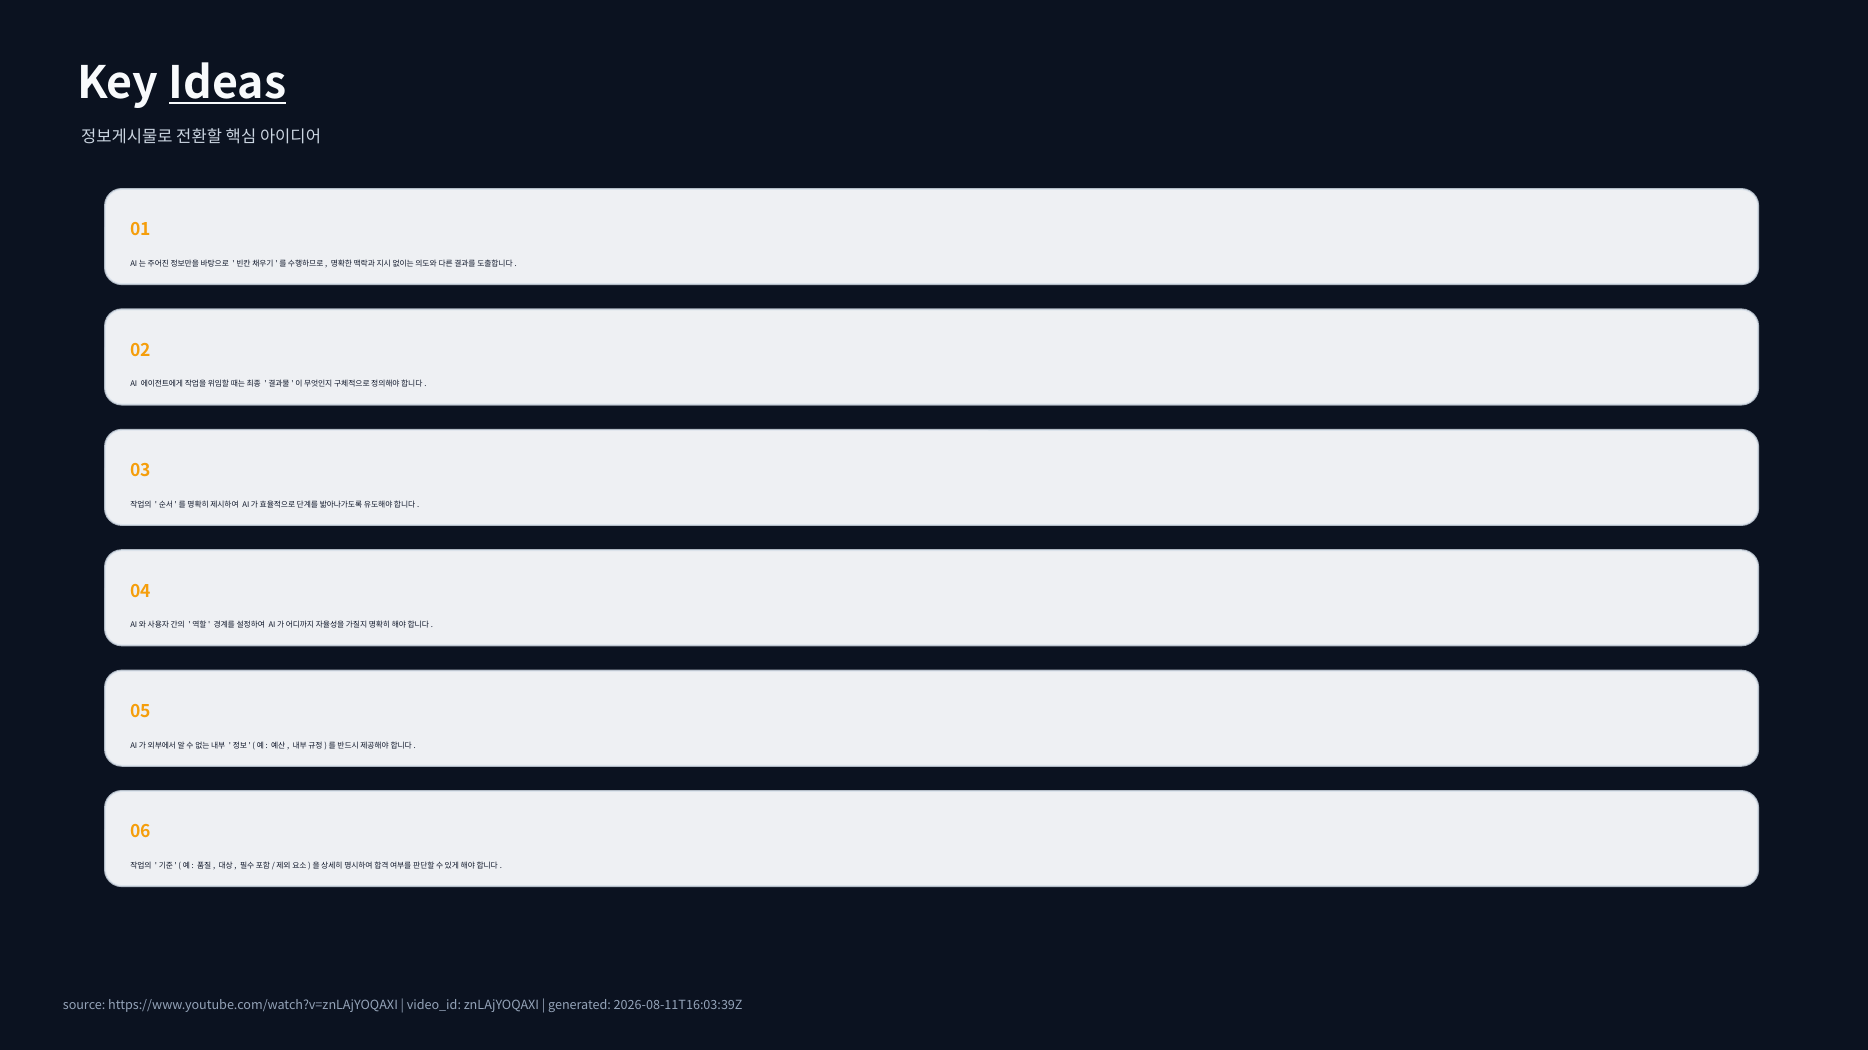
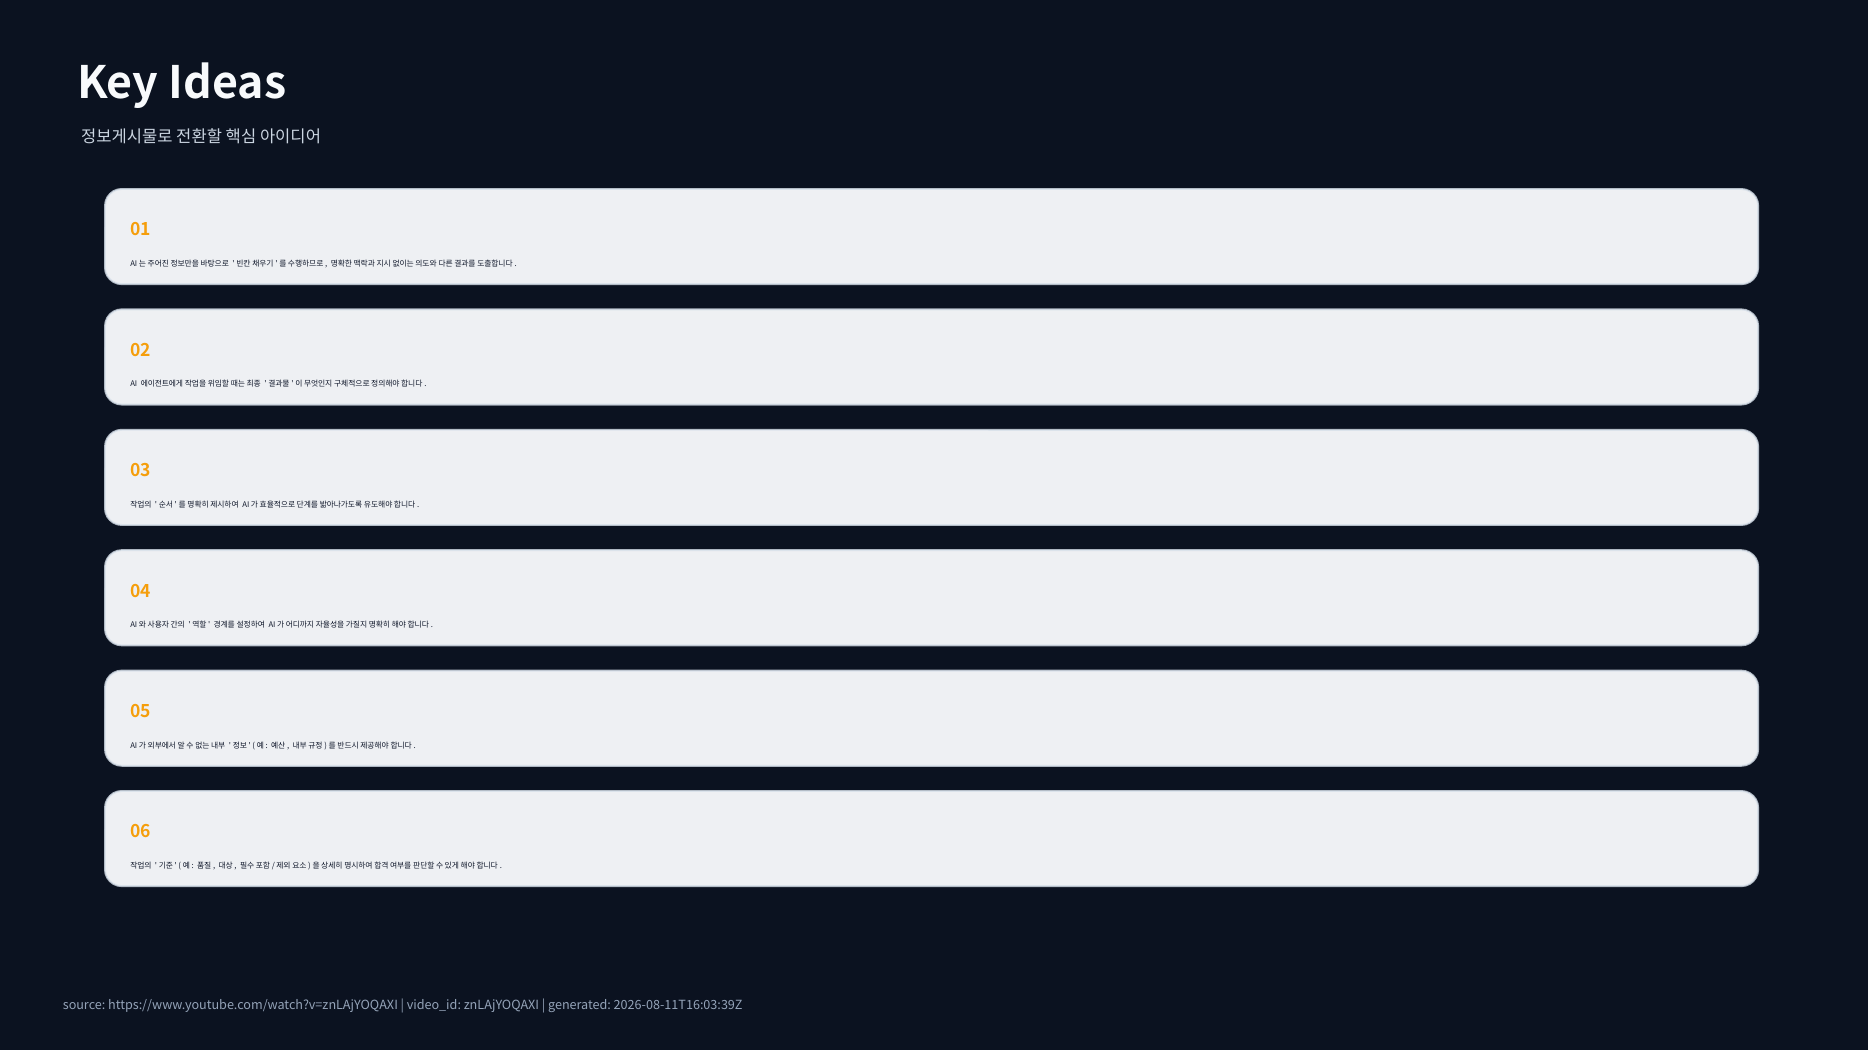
Ideas underline: present -> none (228, 84)
